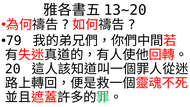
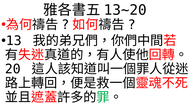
79: 79 -> 13 (14, 41)
